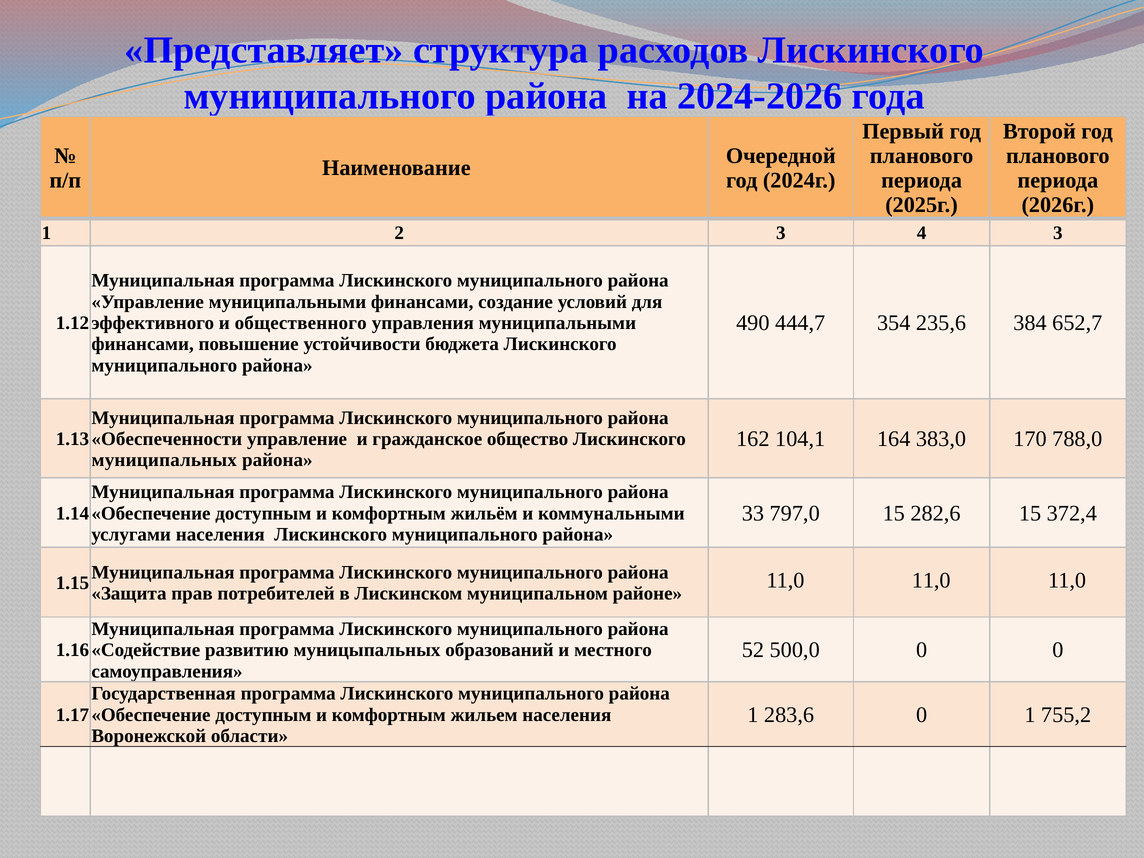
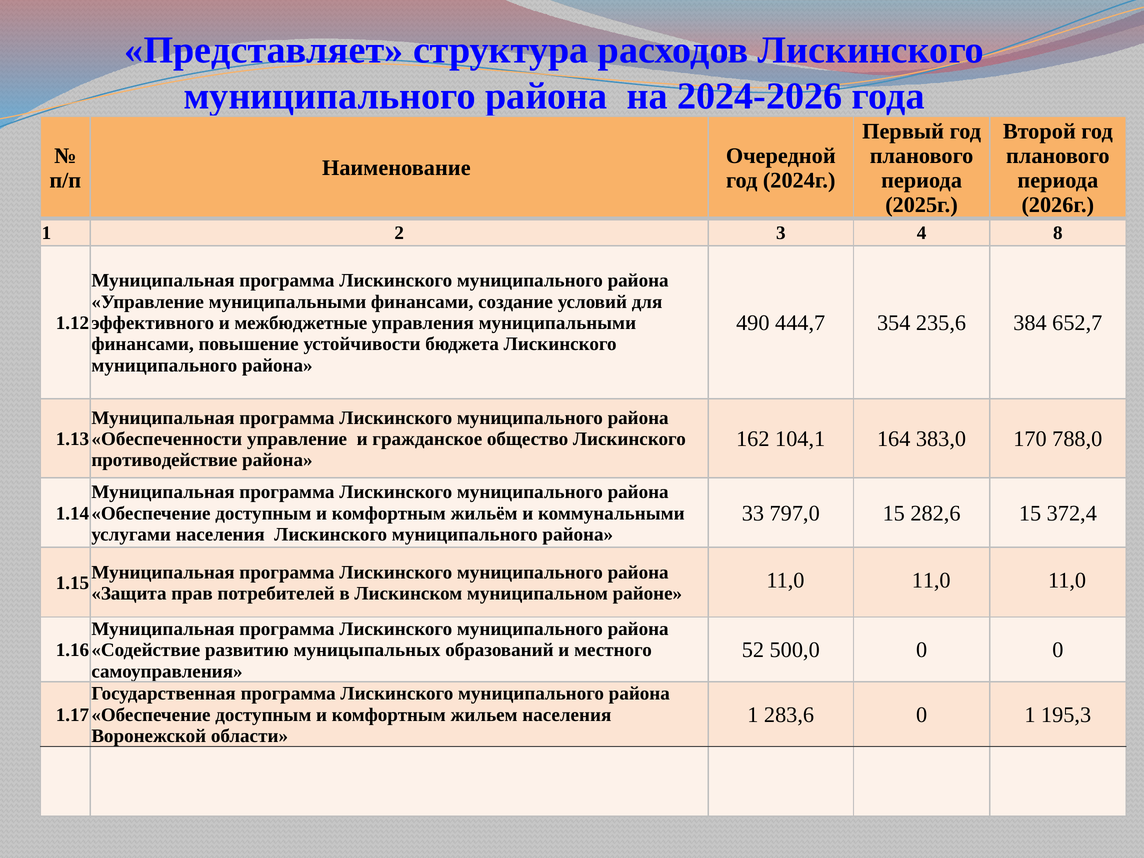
4 3: 3 -> 8 (1058, 233)
общественного: общественного -> межбюджетные (301, 323)
муниципальных: муниципальных -> противодействие (164, 460)
755,2: 755,2 -> 195,3 (1066, 715)
